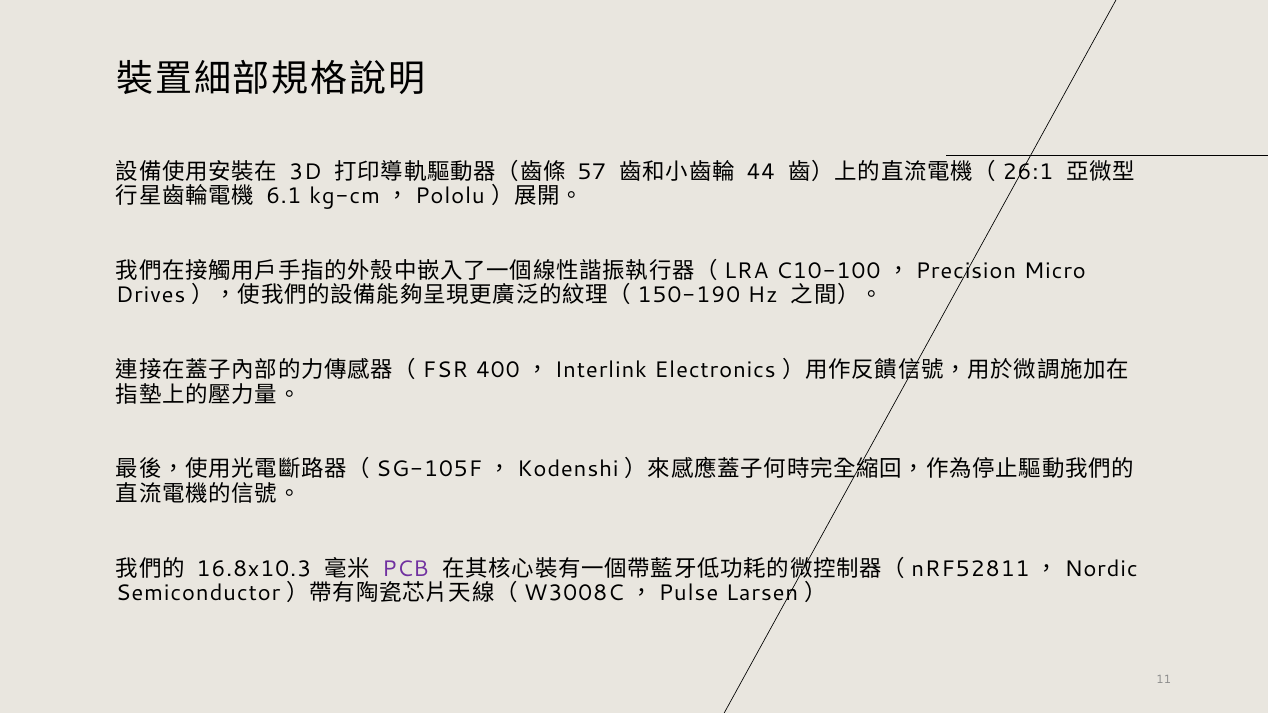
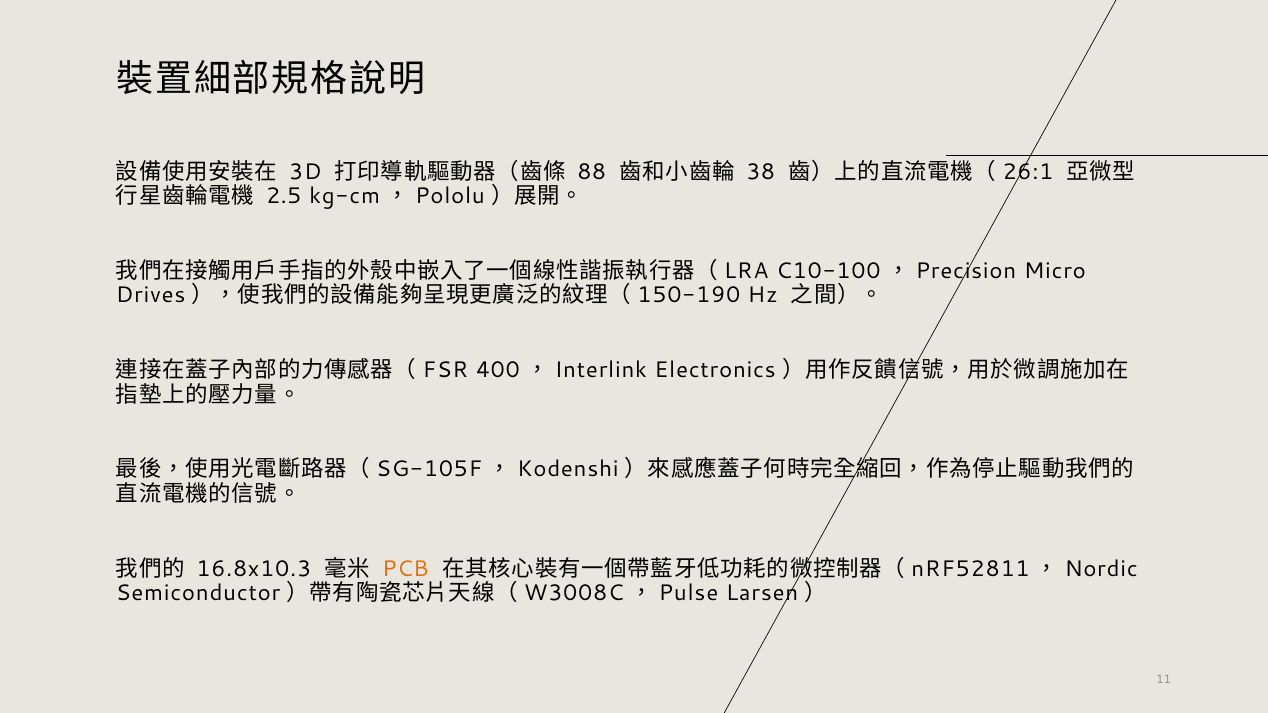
57: 57 -> 88 (592, 172)
44: 44 -> 38 (761, 172)
6.1: 6.1 -> 2.5 (284, 196)
PCB colour: purple -> orange (405, 569)
